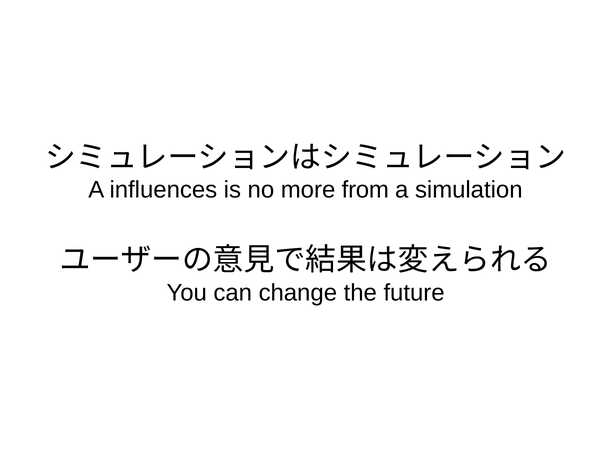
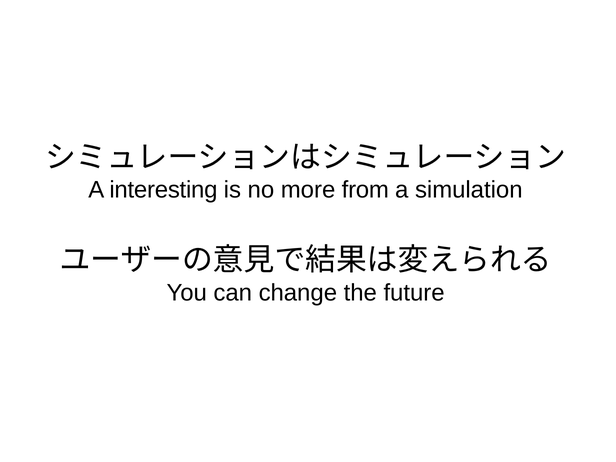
influences: influences -> interesting (163, 190)
